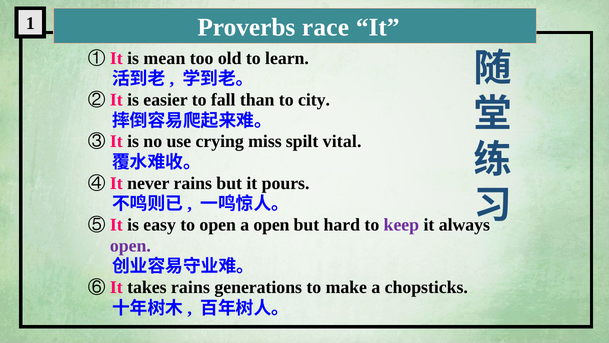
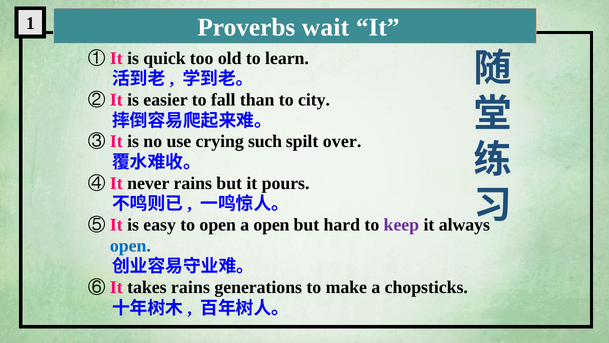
race: race -> wait (325, 28)
mean: mean -> quick (165, 58)
miss: miss -> such (265, 141)
vital: vital -> over (342, 141)
open colour: purple -> blue (130, 245)
